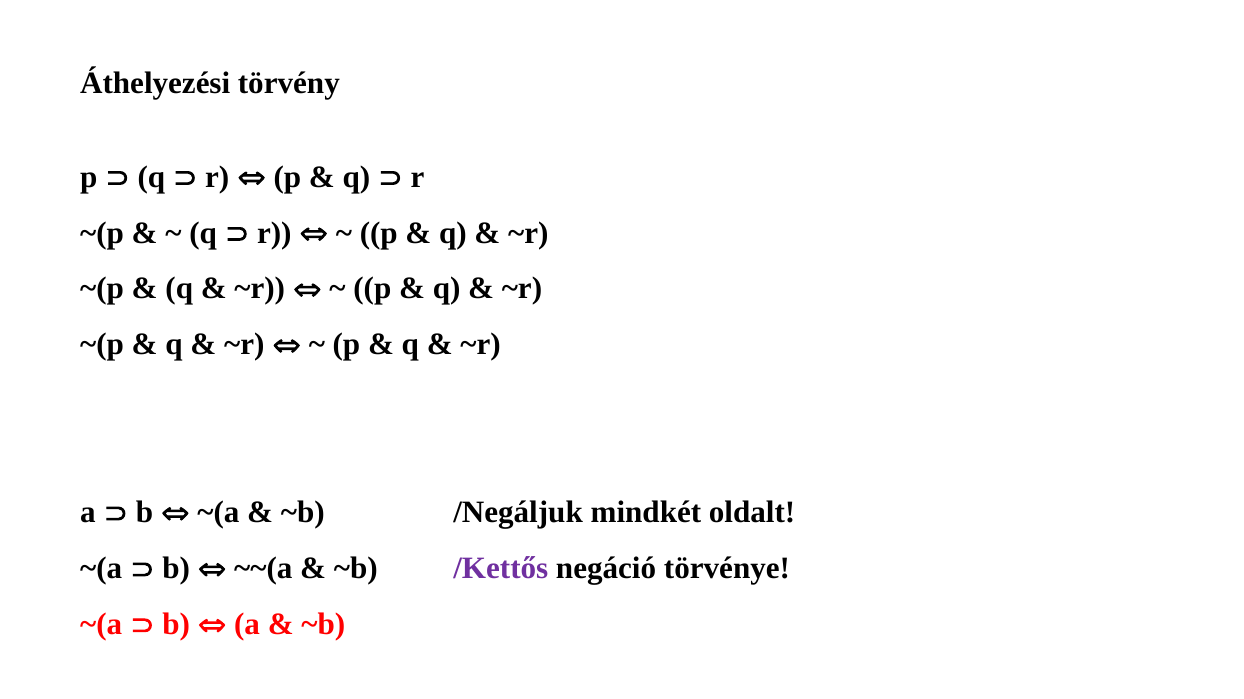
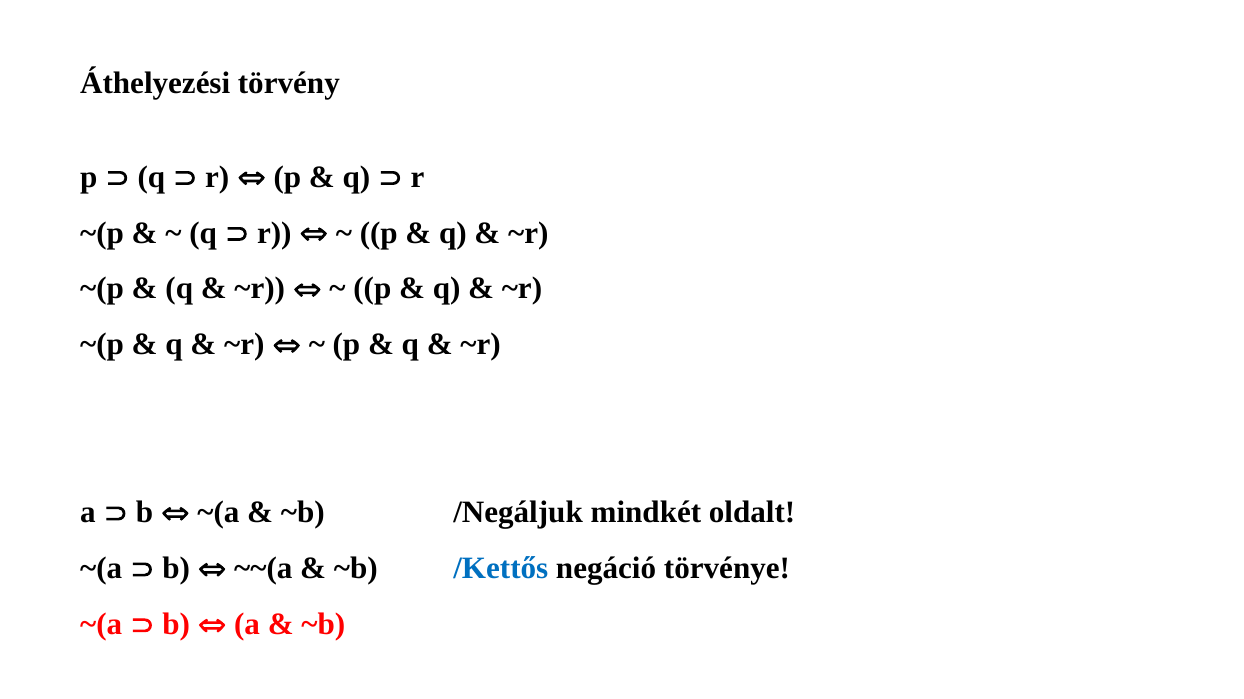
/Kettős colour: purple -> blue (501, 569)
